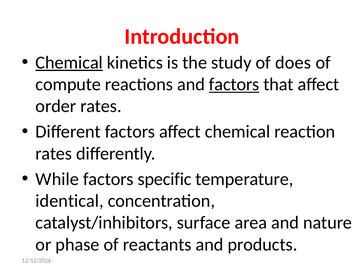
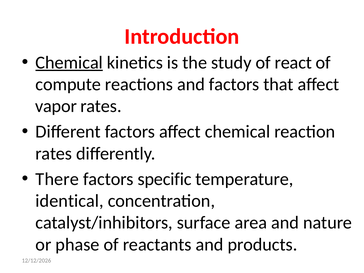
does: does -> react (293, 63)
factors underline: present -> none (234, 84)
order: order -> vapor (56, 106)
While: While -> There (57, 179)
